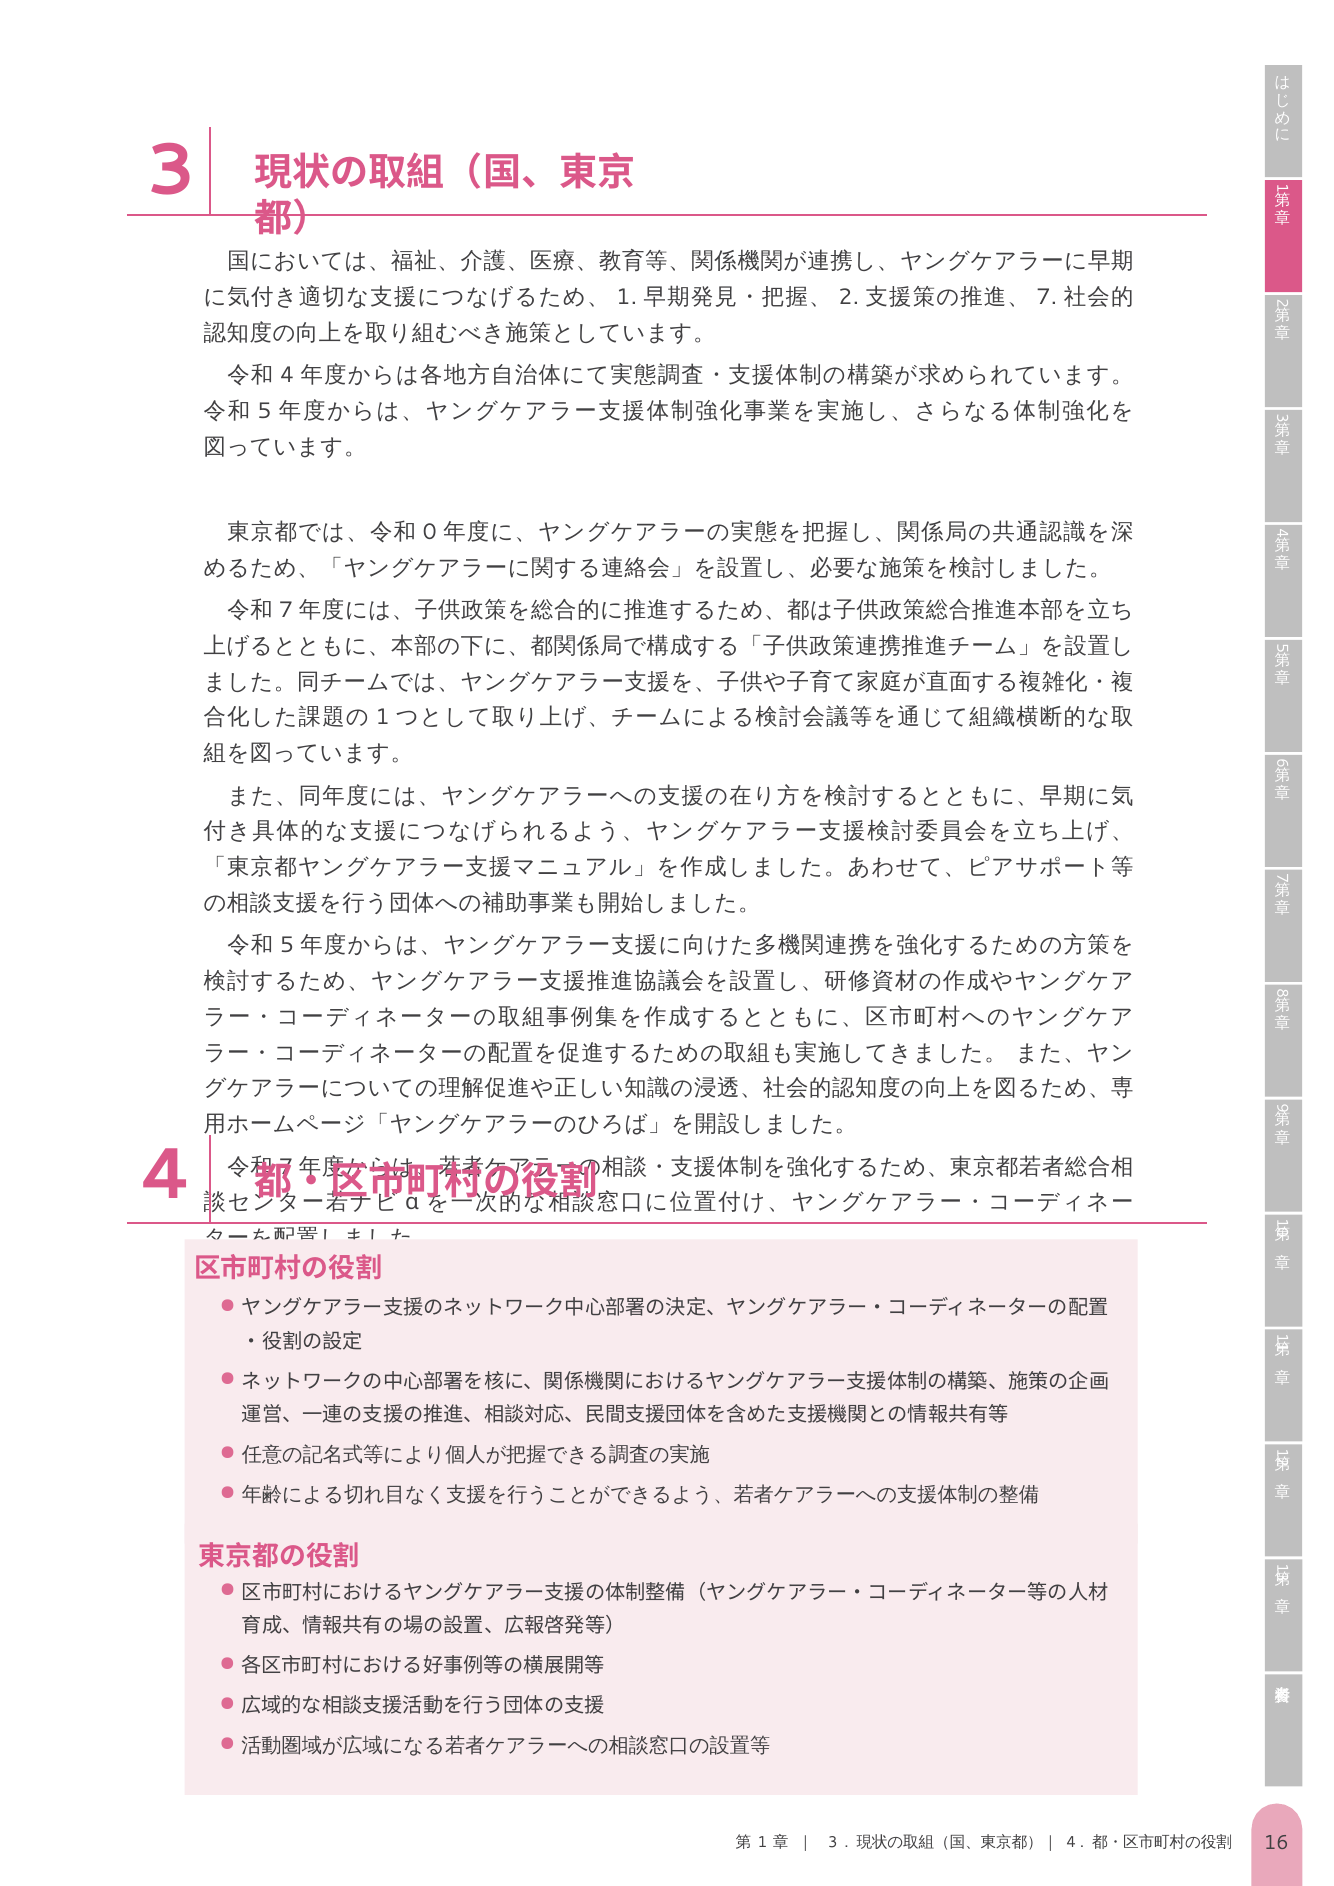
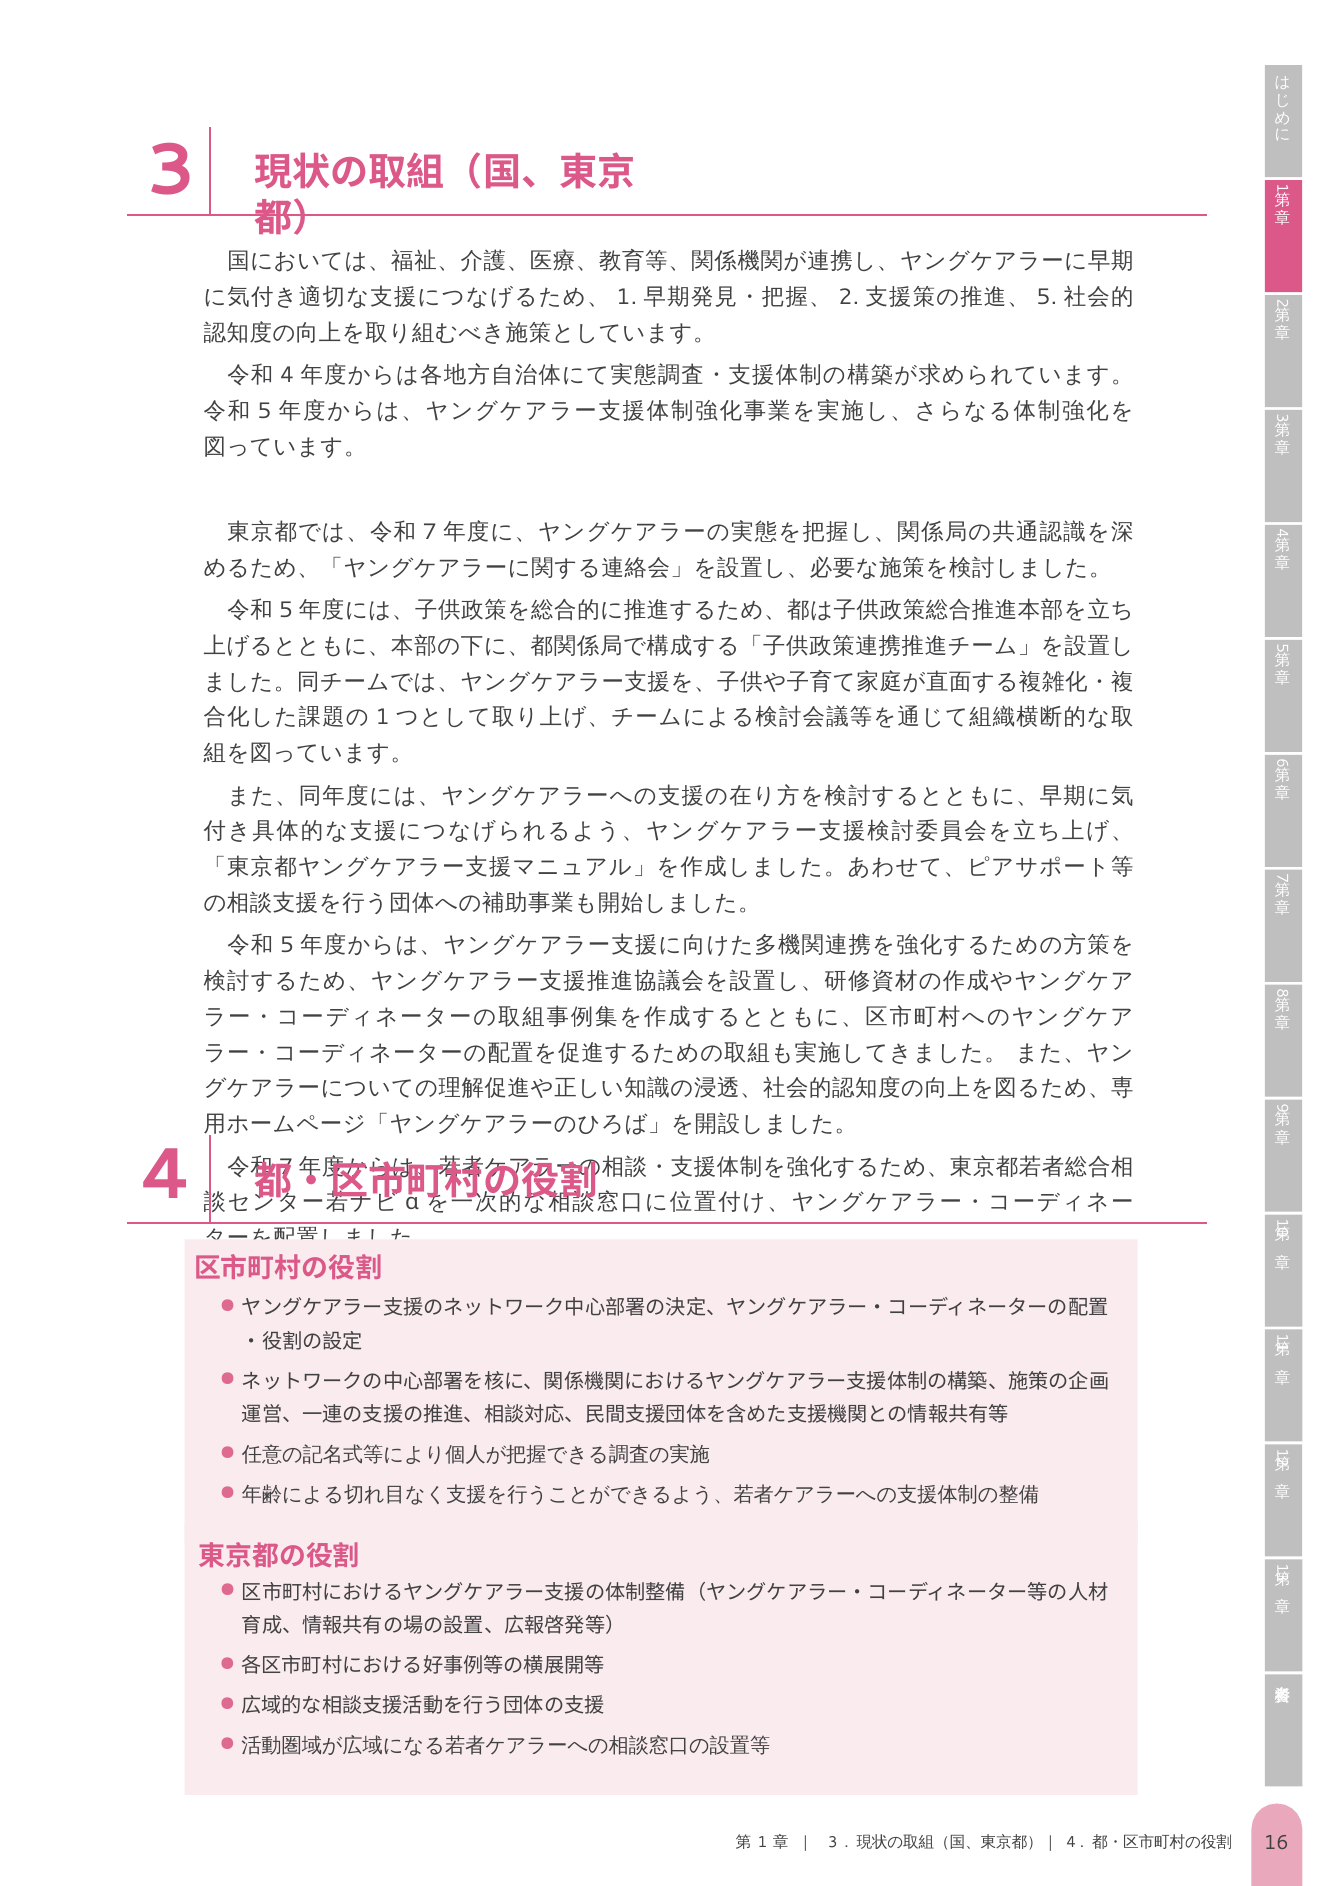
7: 7 -> 5 (1047, 297)
0: 0 -> 7 (430, 532)
7: 7 -> 5 (286, 610)
